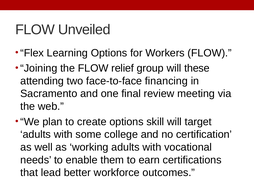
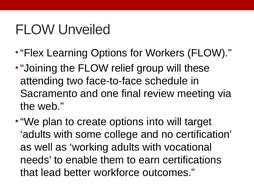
financing: financing -> schedule (166, 81)
skill: skill -> into (155, 121)
